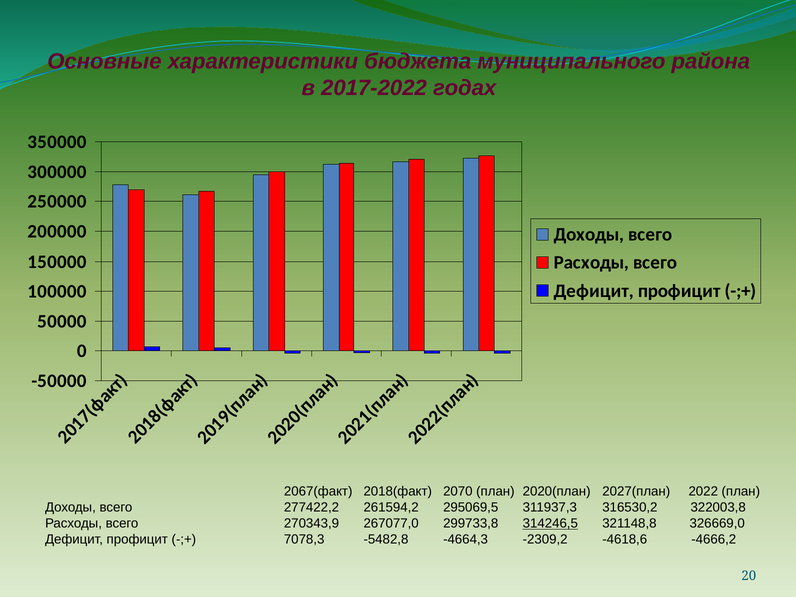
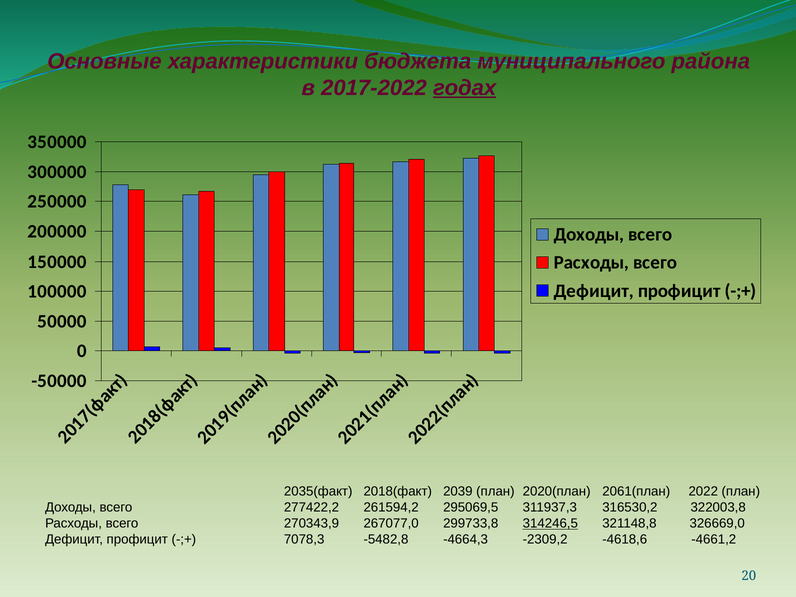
годах underline: none -> present (465, 88)
2067(факт: 2067(факт -> 2035(факт (318, 492)
2070: 2070 -> 2039 (458, 492)
2027(план: 2027(план -> 2061(план (636, 492)
-4666,2: -4666,2 -> -4661,2 (714, 539)
